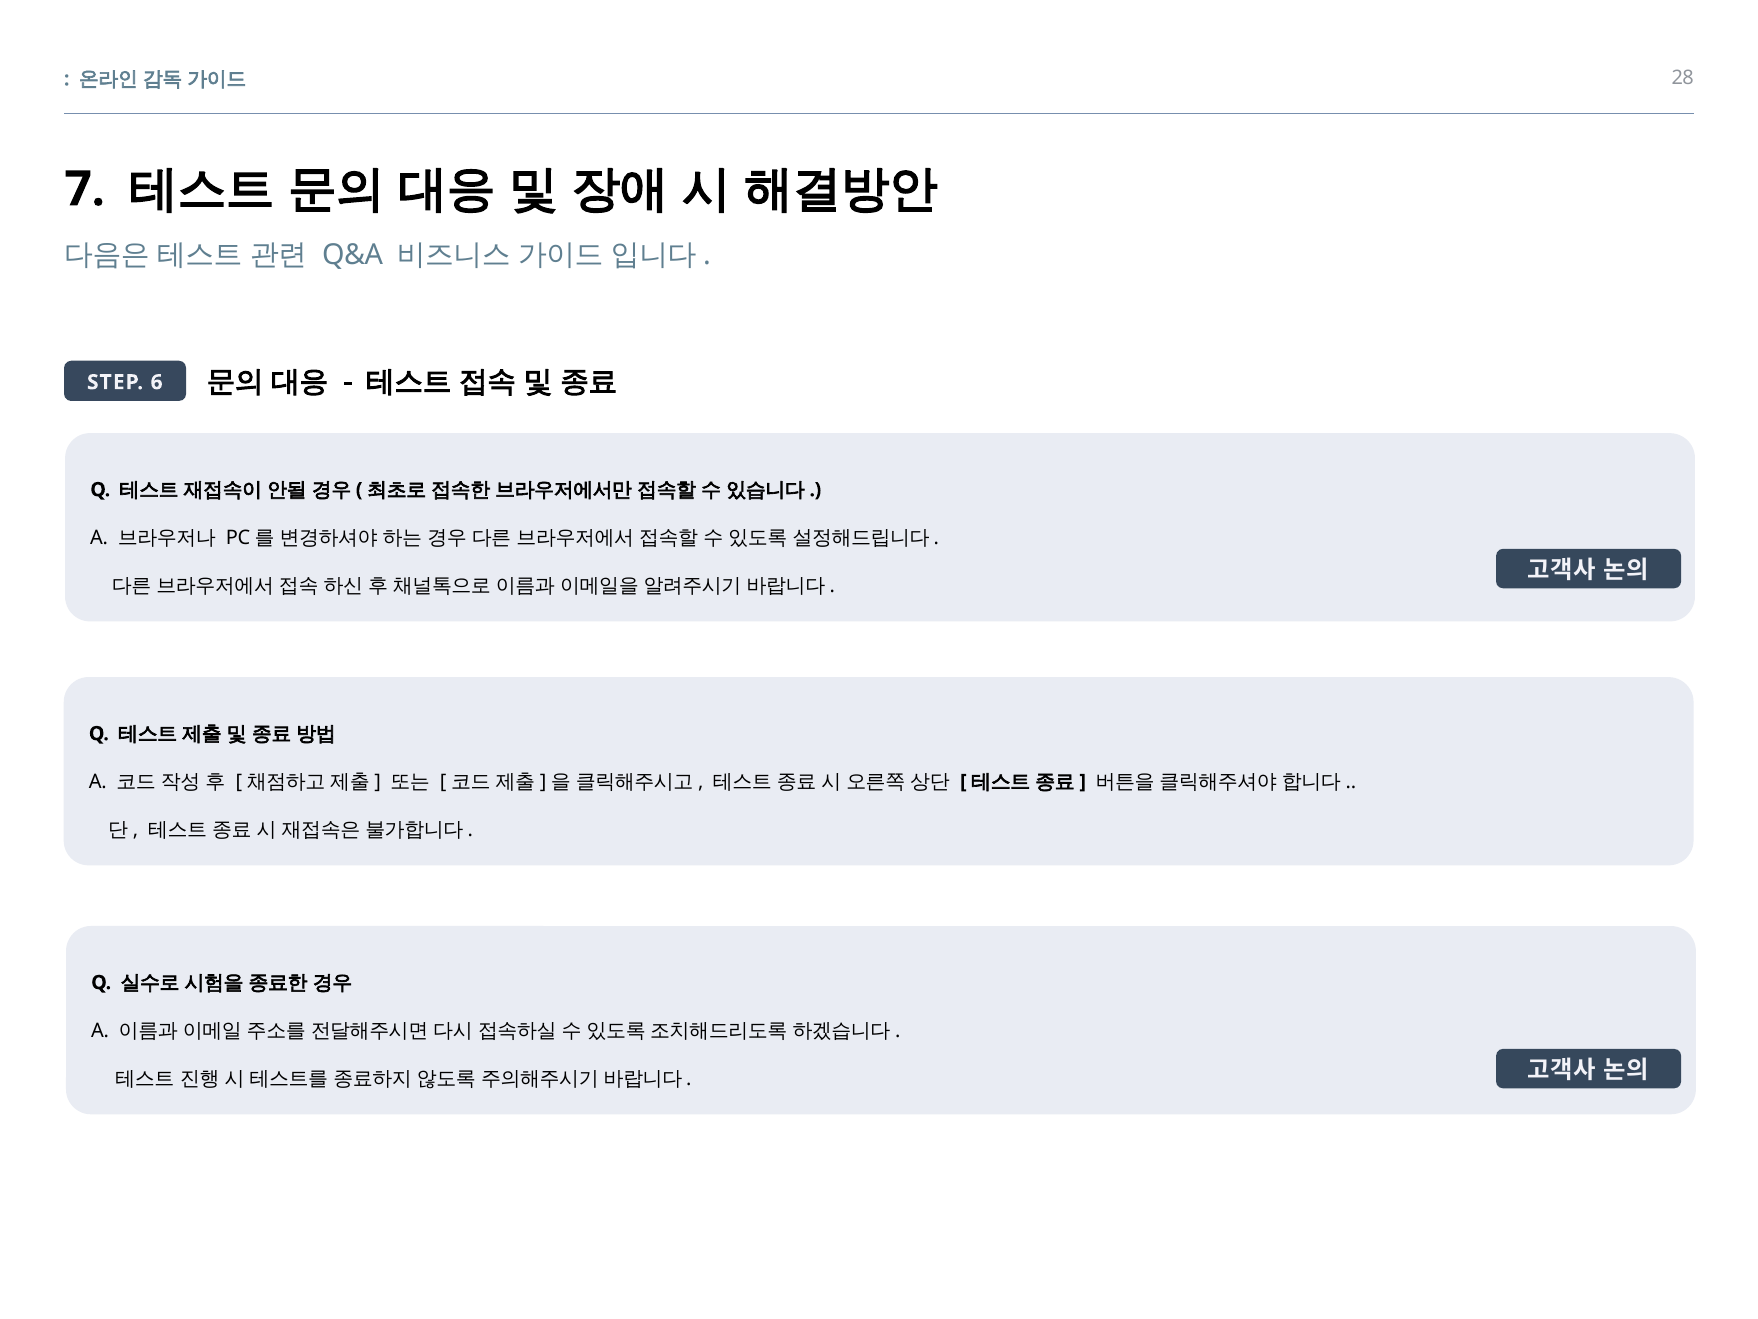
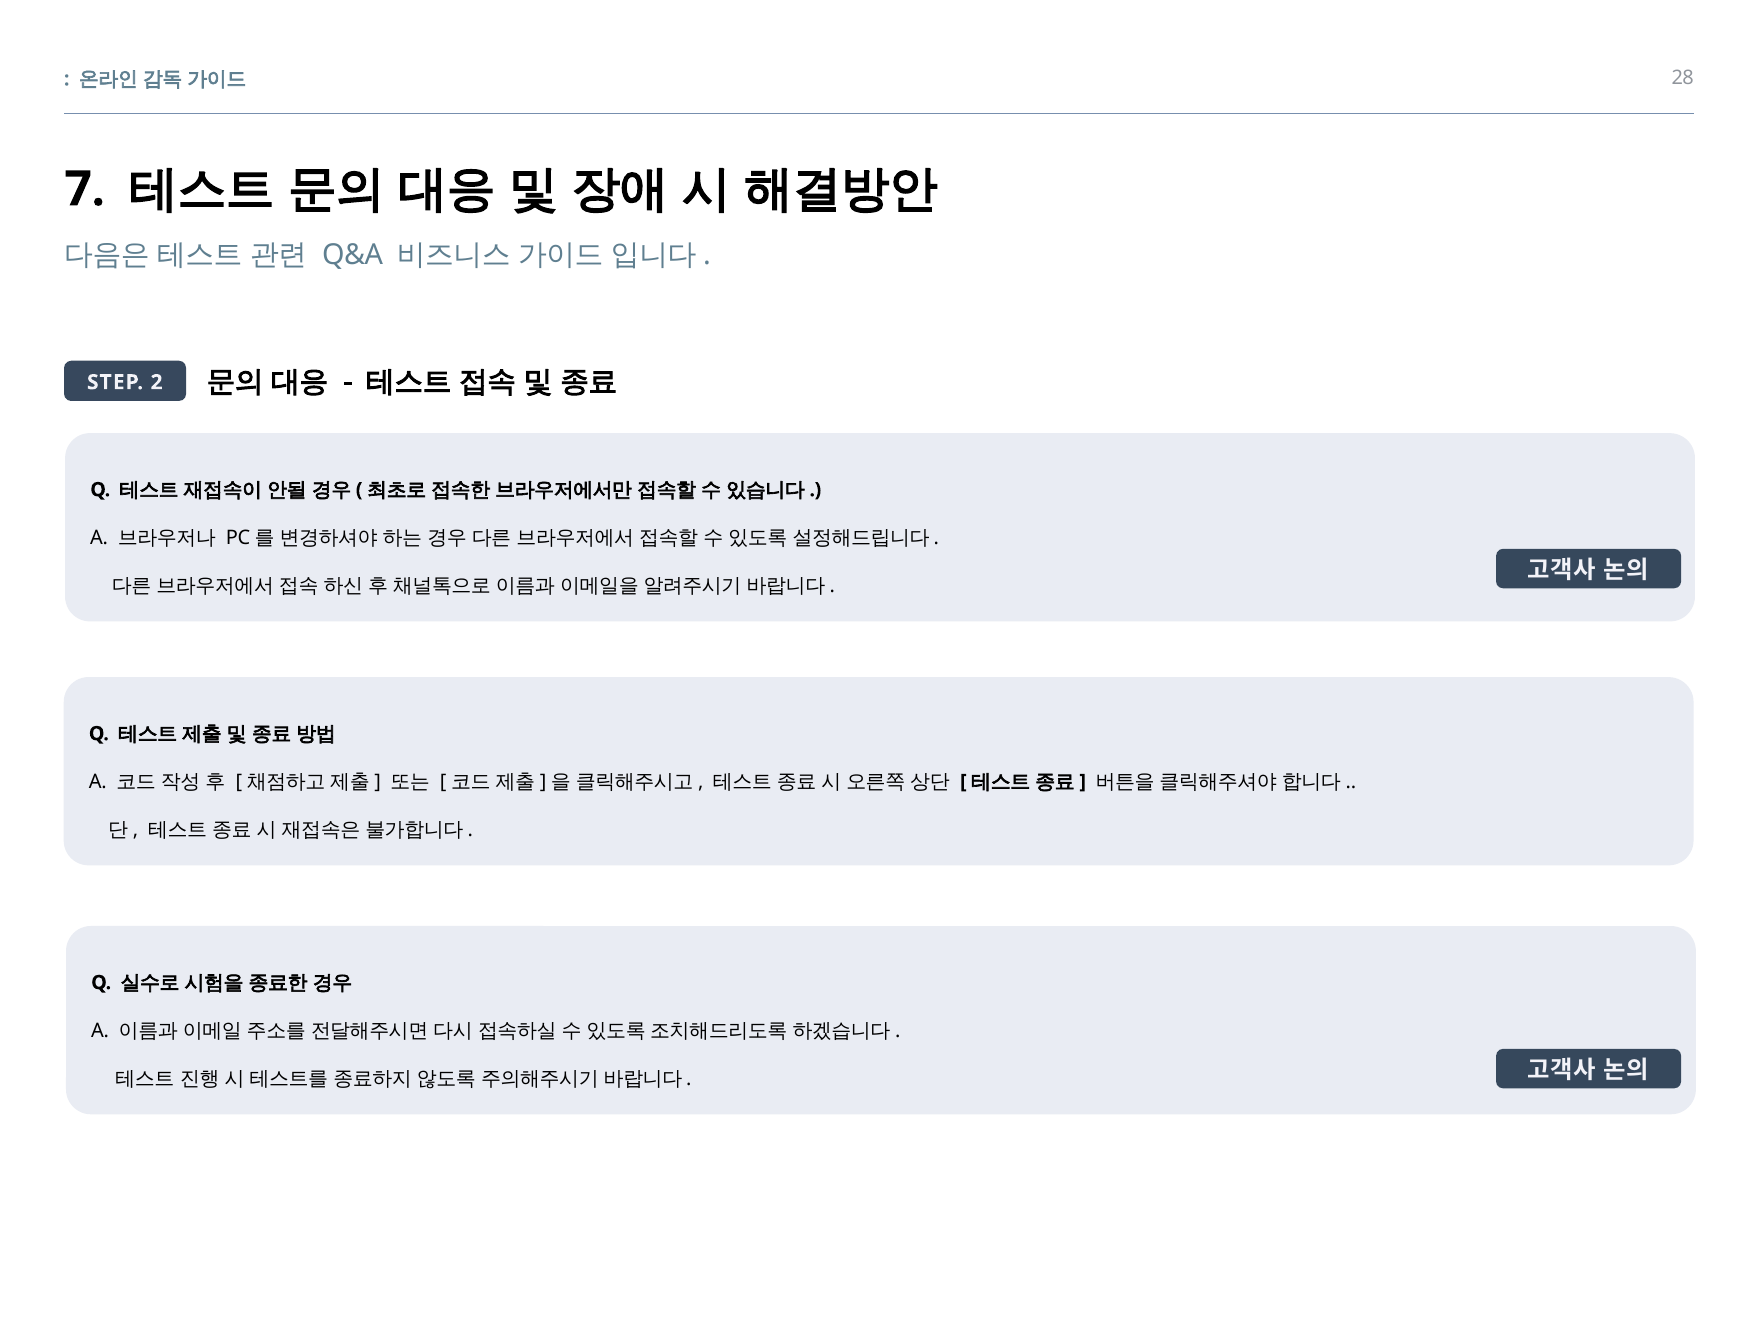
6: 6 -> 2 (157, 382)
